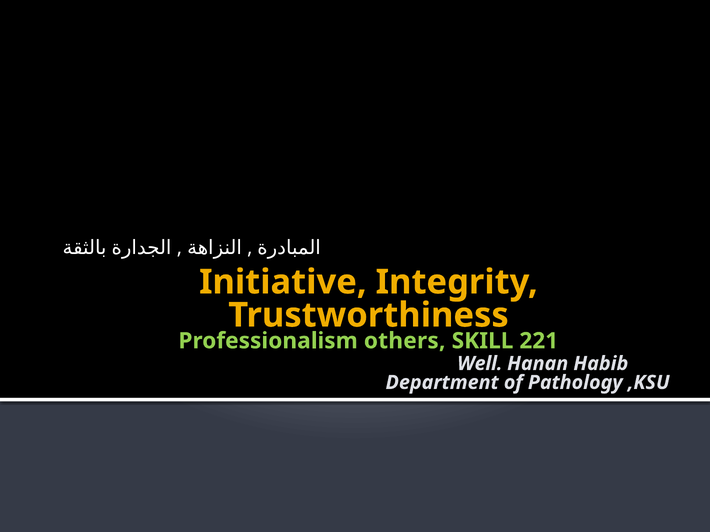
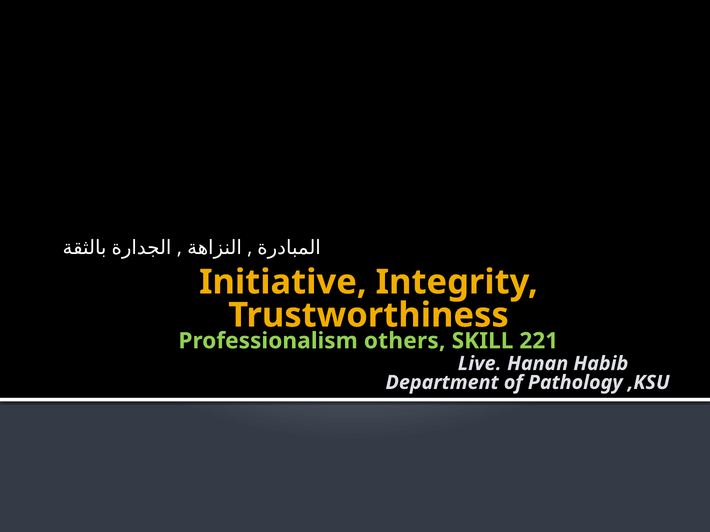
Well: Well -> Live (480, 364)
